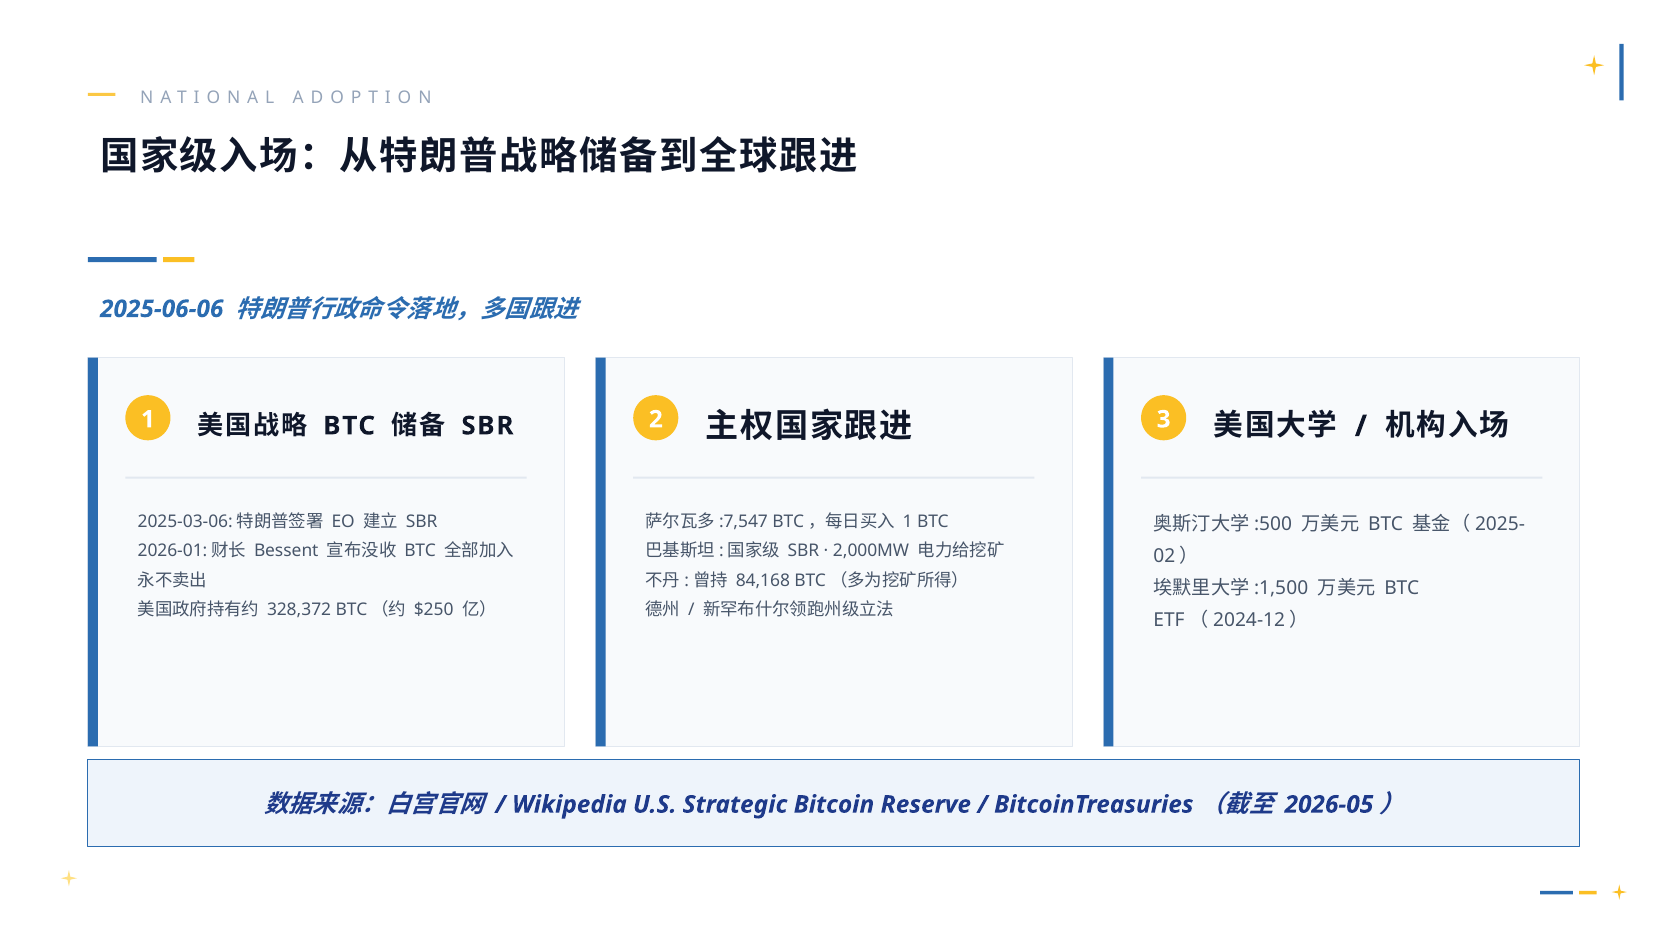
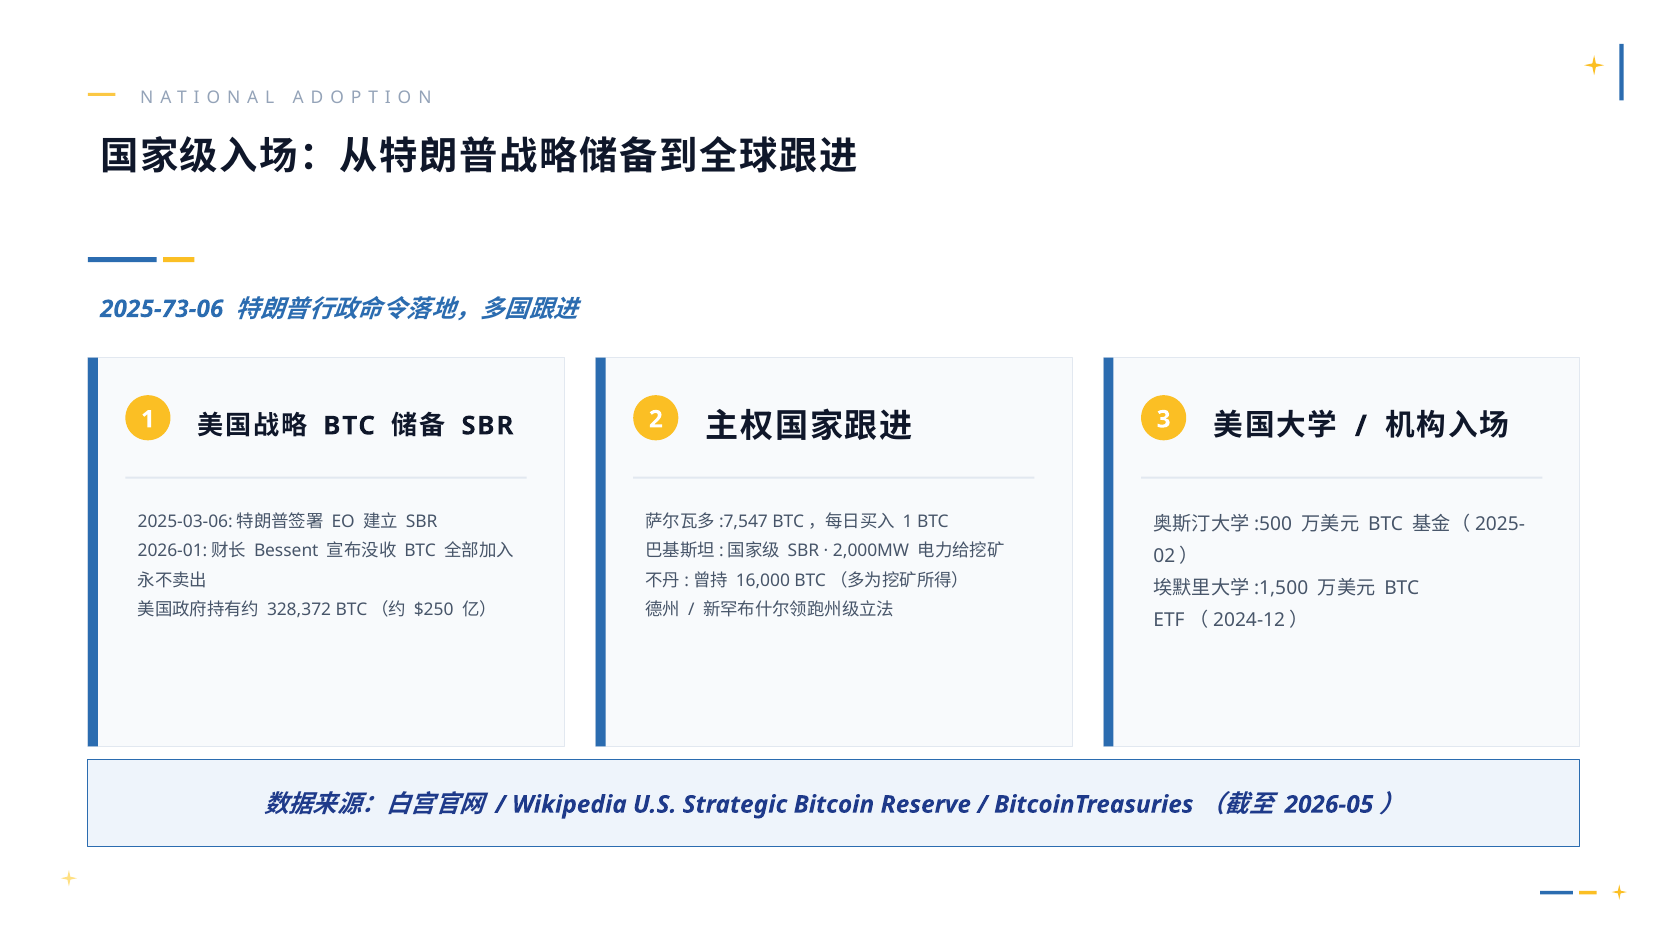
2025-06-06: 2025-06-06 -> 2025-73-06 (162, 309)
84,168: 84,168 -> 16,000 (763, 580)
